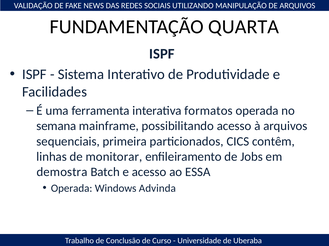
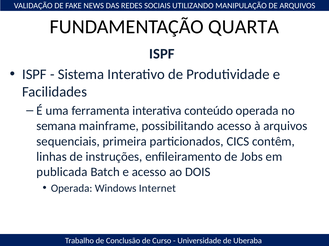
formatos: formatos -> conteúdo (209, 111)
monitorar: monitorar -> instruções (114, 157)
demostra: demostra -> publicada (62, 172)
ESSA: ESSA -> DOIS (198, 172)
Advinda: Advinda -> Internet (157, 189)
